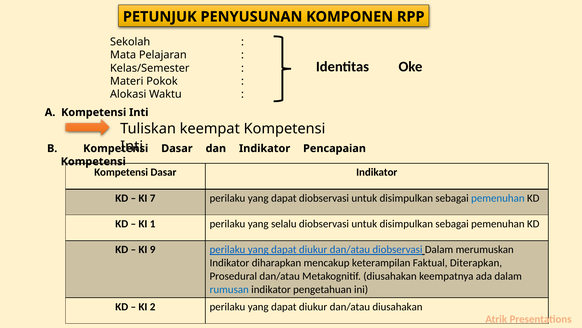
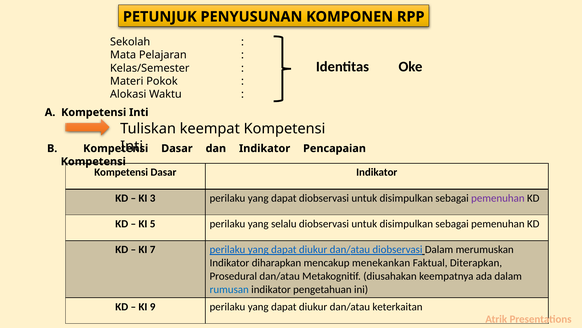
7: 7 -> 3 (153, 198)
pemenuhan colour: blue -> purple (498, 198)
1: 1 -> 5 (153, 223)
9: 9 -> 7 (153, 249)
keterampilan: keterampilan -> menekankan (381, 262)
2: 2 -> 9 (153, 306)
dan/atau diusahakan: diusahakan -> keterkaitan (397, 306)
